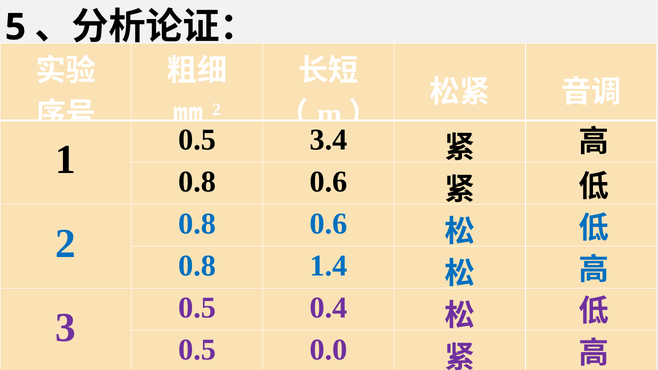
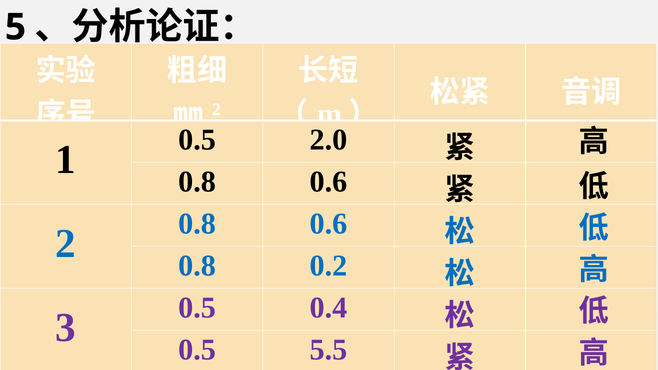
3.4: 3.4 -> 2.0 (328, 140)
1.4: 1.4 -> 0.2 (328, 266)
0.0: 0.0 -> 5.5 (328, 350)
